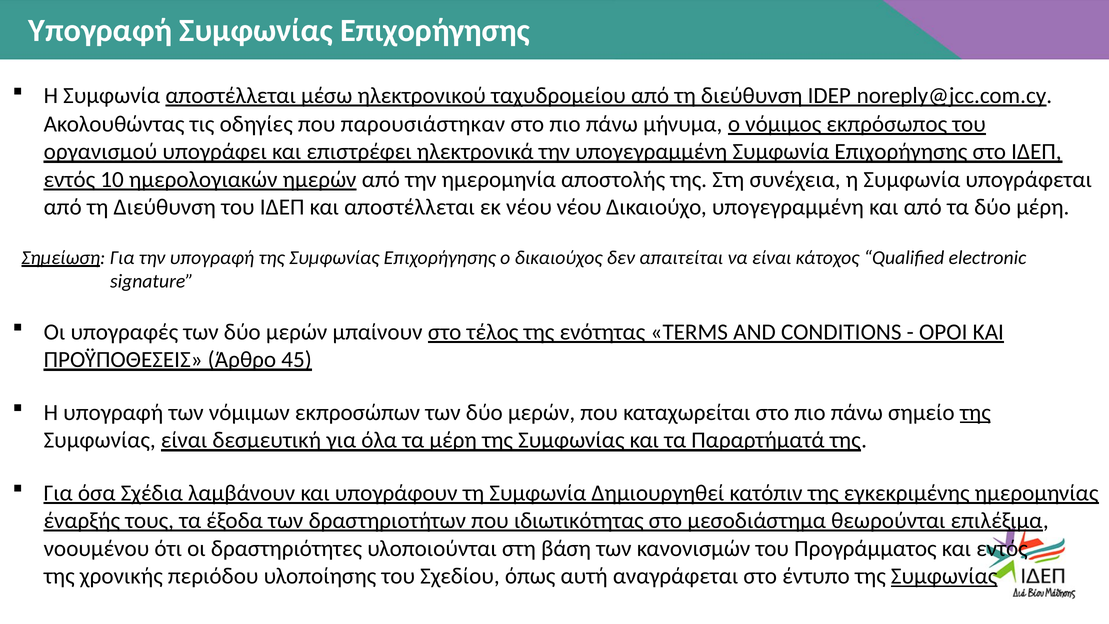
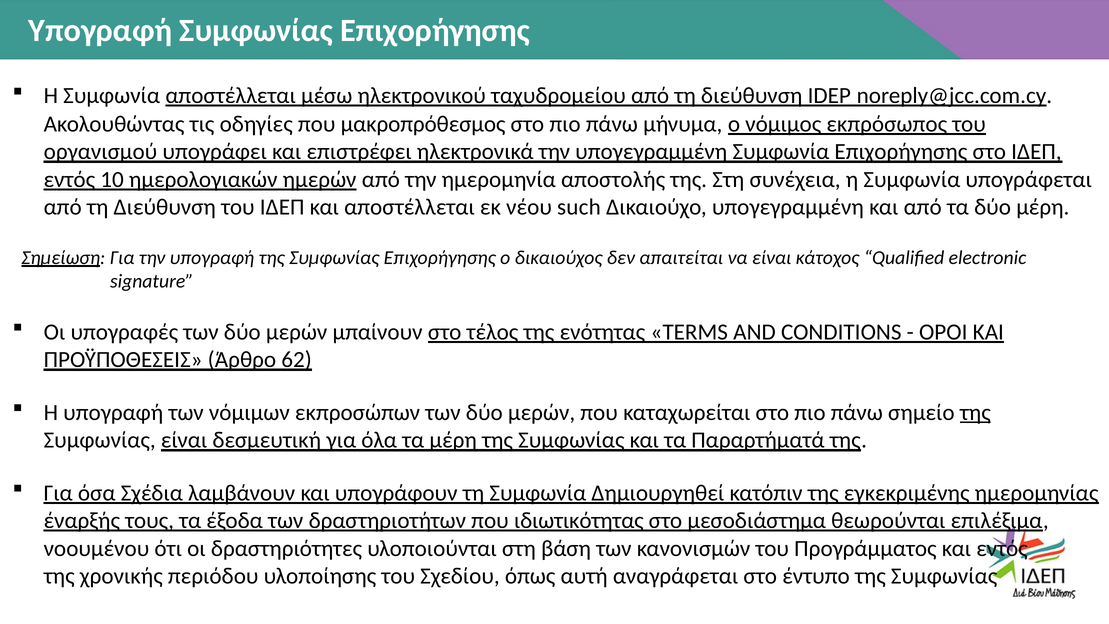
παρουσιάστηκαν: παρουσιάστηκαν -> μακροπρόθεσμος (423, 124)
νέου νέου: νέου -> such (579, 207)
45: 45 -> 62 (297, 360)
Συμφωνίας underline: present -> none (944, 576)
